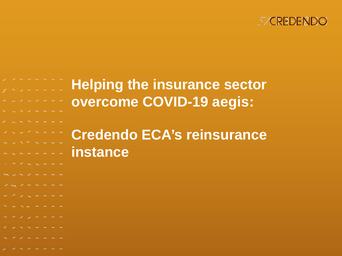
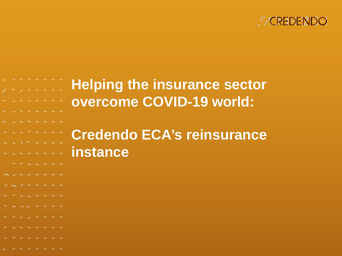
aegis: aegis -> world (233, 102)
